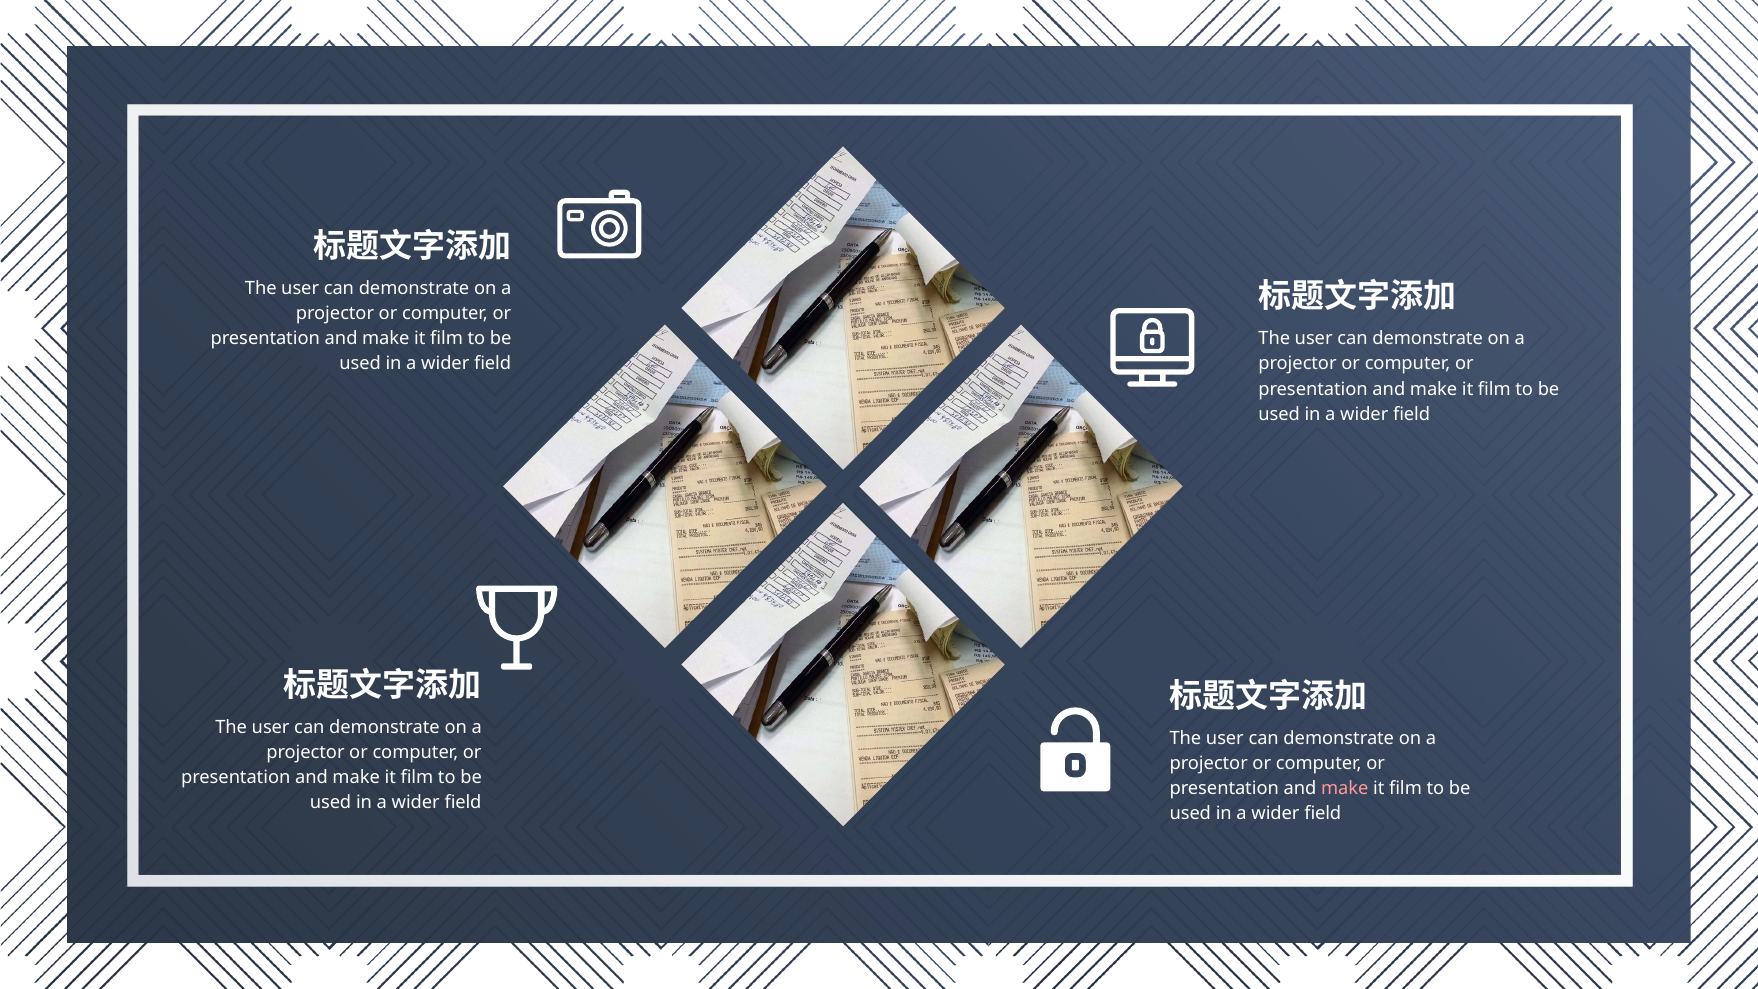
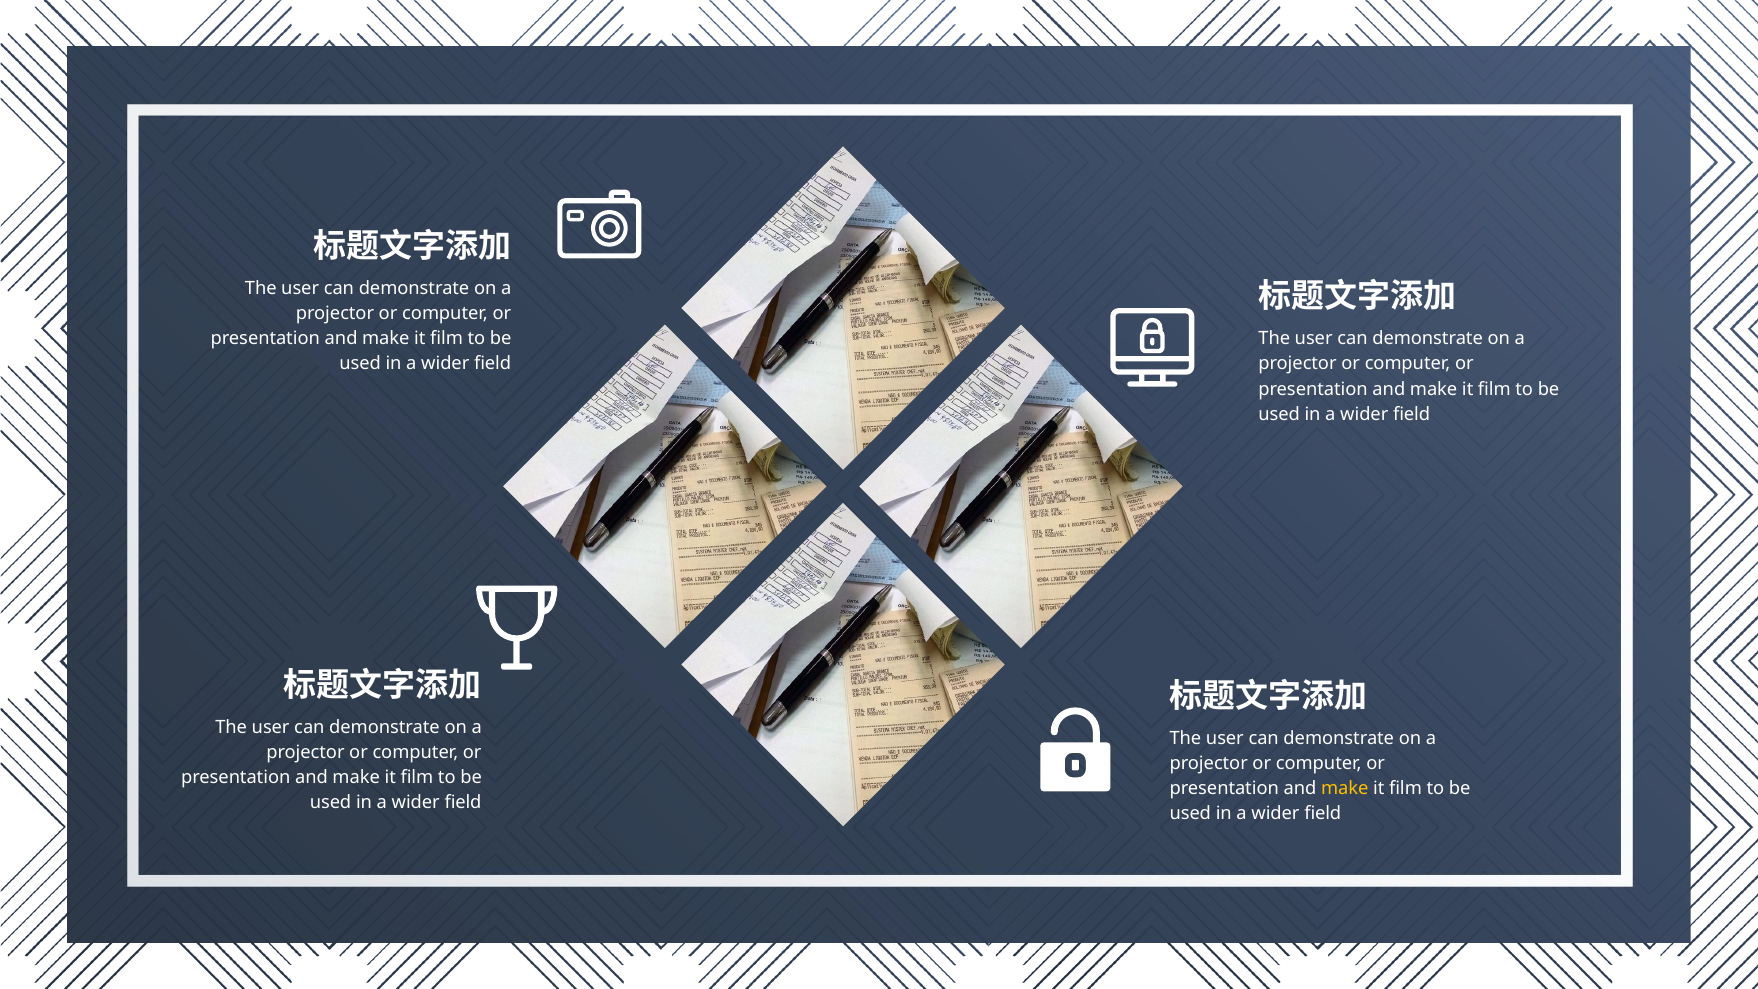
make colour: pink -> yellow (1345, 788)
